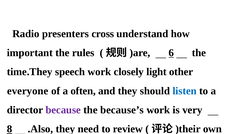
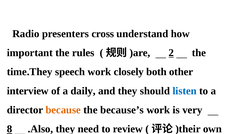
6: 6 -> 2 (171, 53)
light: light -> both (156, 72)
everyone: everyone -> interview (28, 91)
often: often -> daily (83, 91)
because colour: purple -> orange (63, 110)
